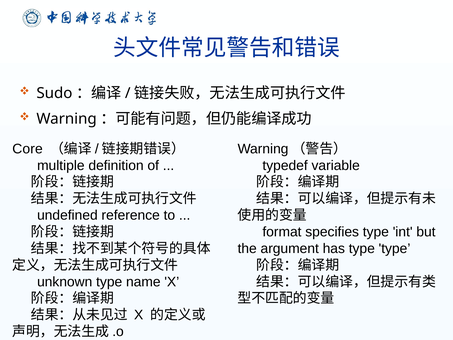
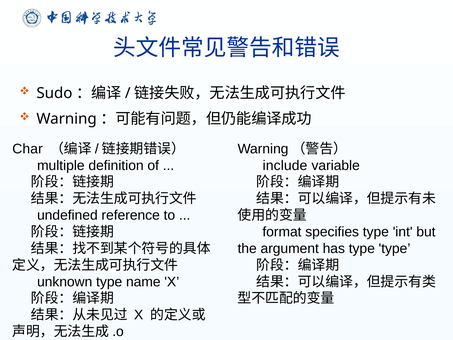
Core: Core -> Char (28, 149)
typedef: typedef -> include (285, 165)
